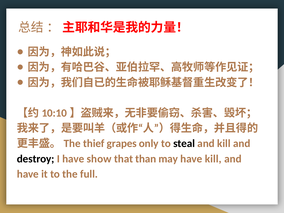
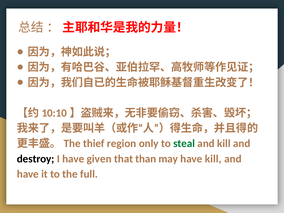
grapes: grapes -> region (122, 144)
steal colour: black -> green (184, 144)
show: show -> given (99, 159)
